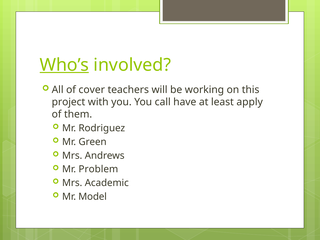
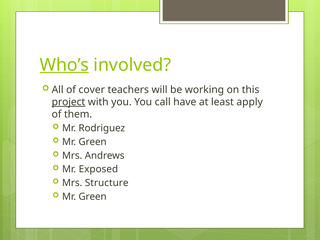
project underline: none -> present (68, 102)
Problem: Problem -> Exposed (98, 169)
Academic: Academic -> Structure (107, 183)
Model: Model -> Green (93, 197)
